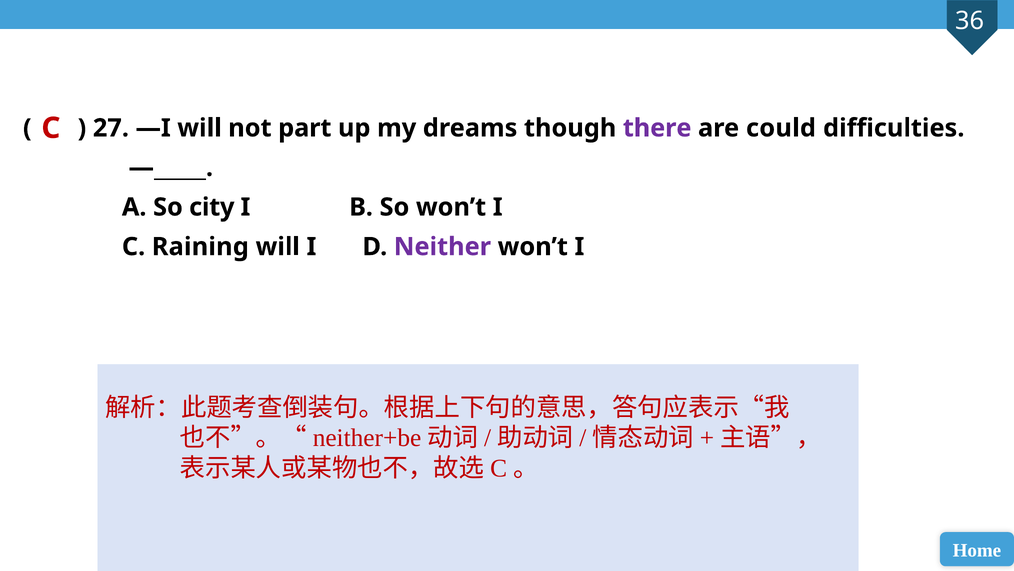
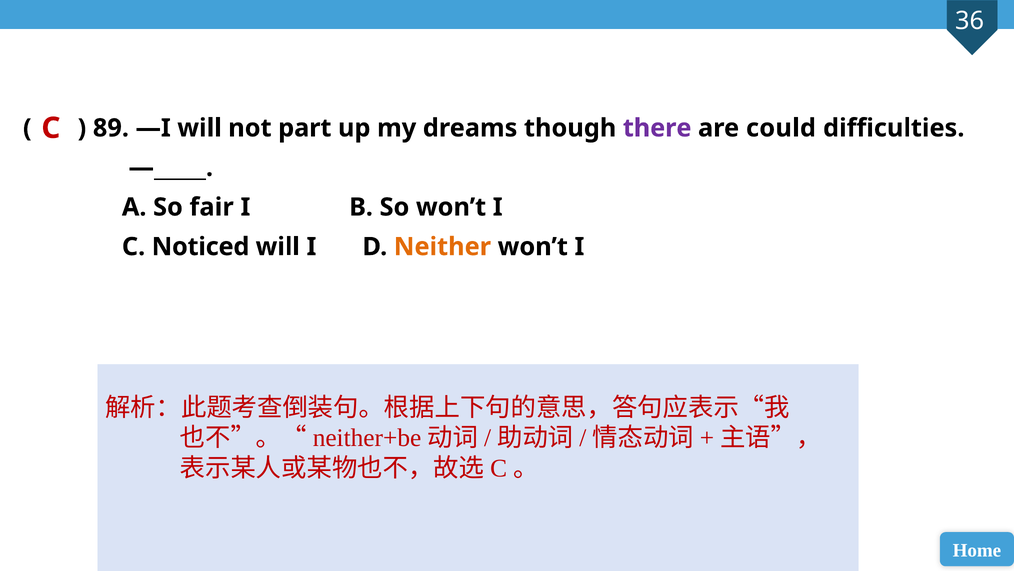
27: 27 -> 89 (111, 128)
city: city -> fair (212, 207)
Raining: Raining -> Noticed (201, 246)
Neither colour: purple -> orange (442, 246)
